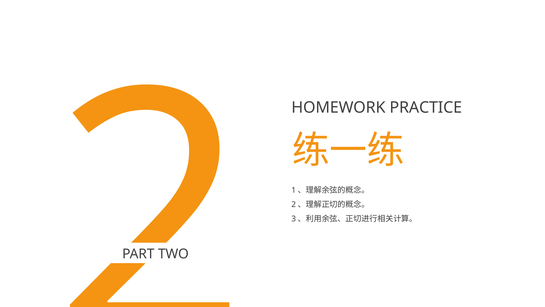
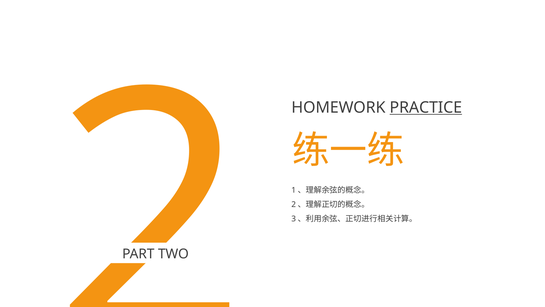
PRACTICE underline: none -> present (426, 107)
